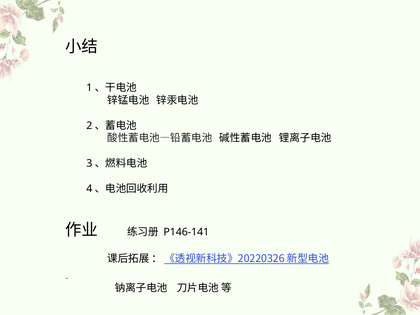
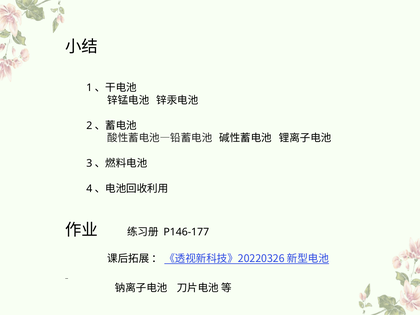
P146-141: P146-141 -> P146-177 (186, 232)
